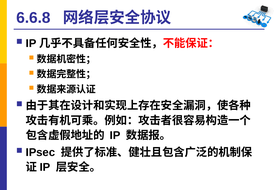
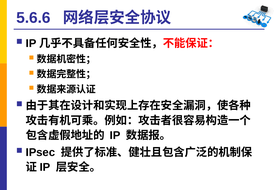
6.6.8: 6.6.8 -> 5.6.6 (33, 18)
